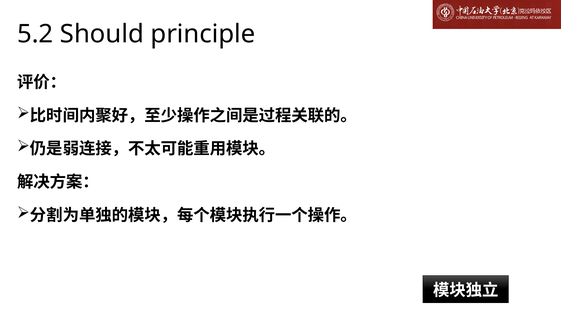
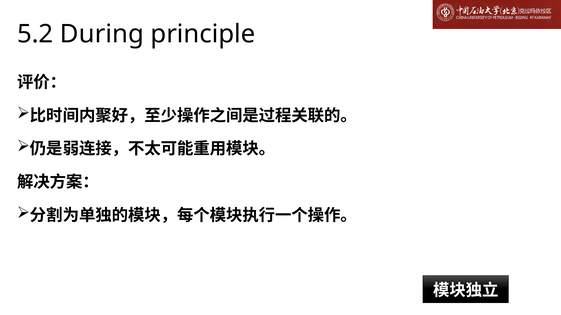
Should: Should -> During (102, 34)
